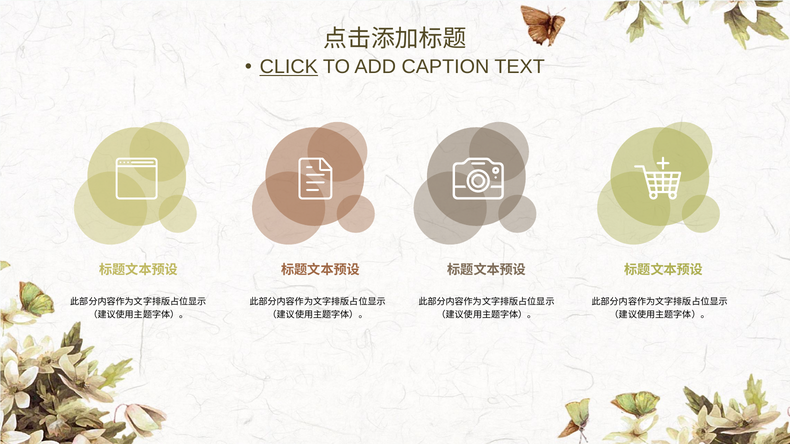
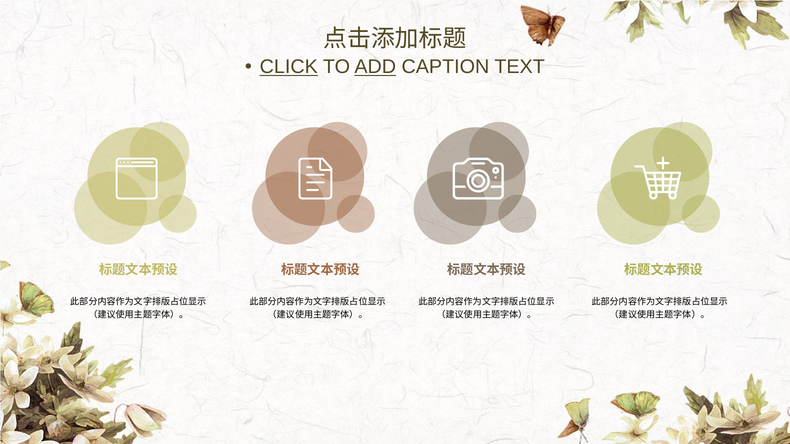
ADD underline: none -> present (375, 67)
